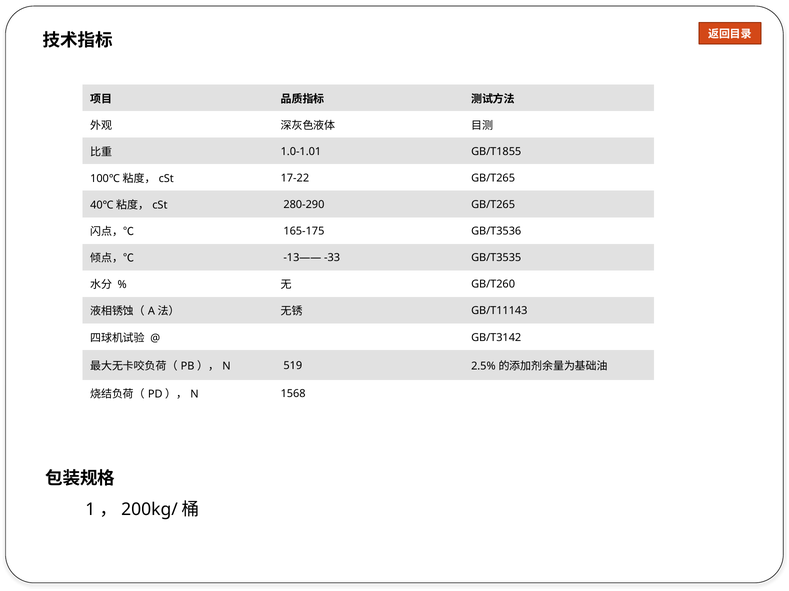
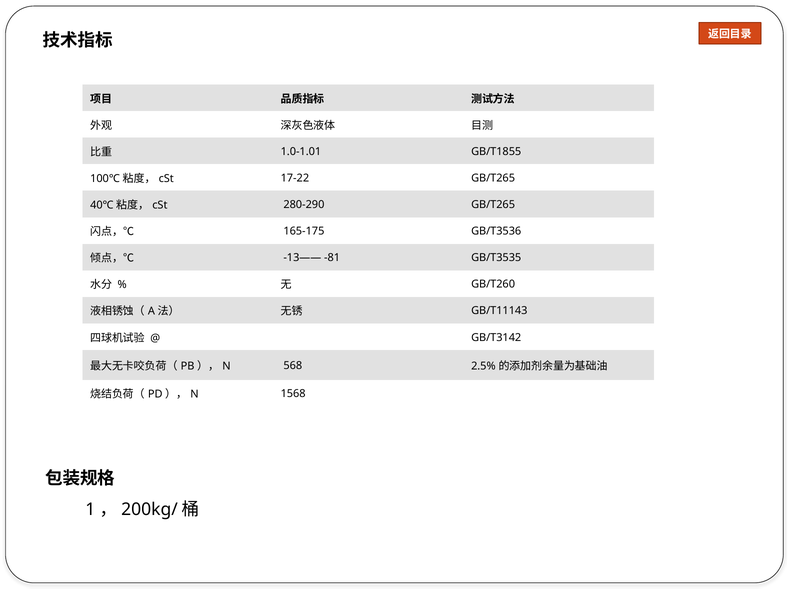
-33: -33 -> -81 (332, 258)
519: 519 -> 568 (293, 366)
